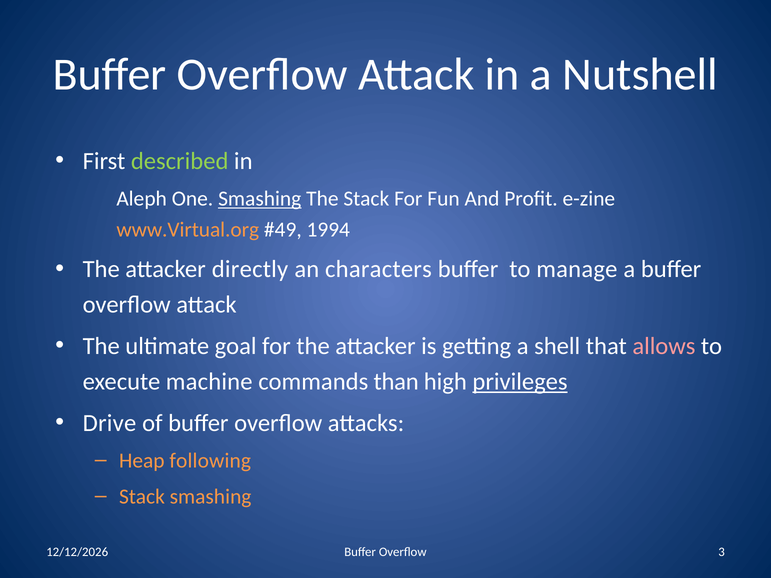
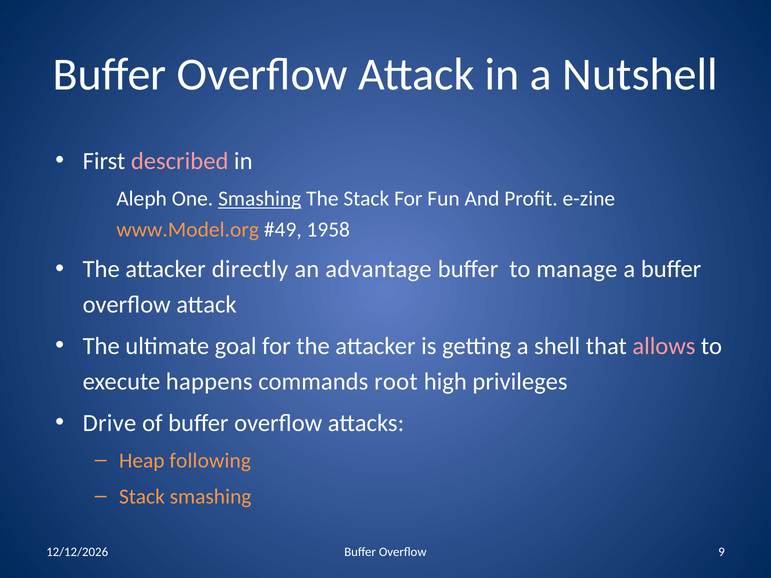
described colour: light green -> pink (180, 161)
www.Virtual.org: www.Virtual.org -> www.Model.org (188, 230)
1994: 1994 -> 1958 (328, 230)
characters: characters -> advantage (378, 269)
machine: machine -> happens (209, 382)
than: than -> root (396, 382)
privileges underline: present -> none (520, 382)
3: 3 -> 9 (722, 552)
